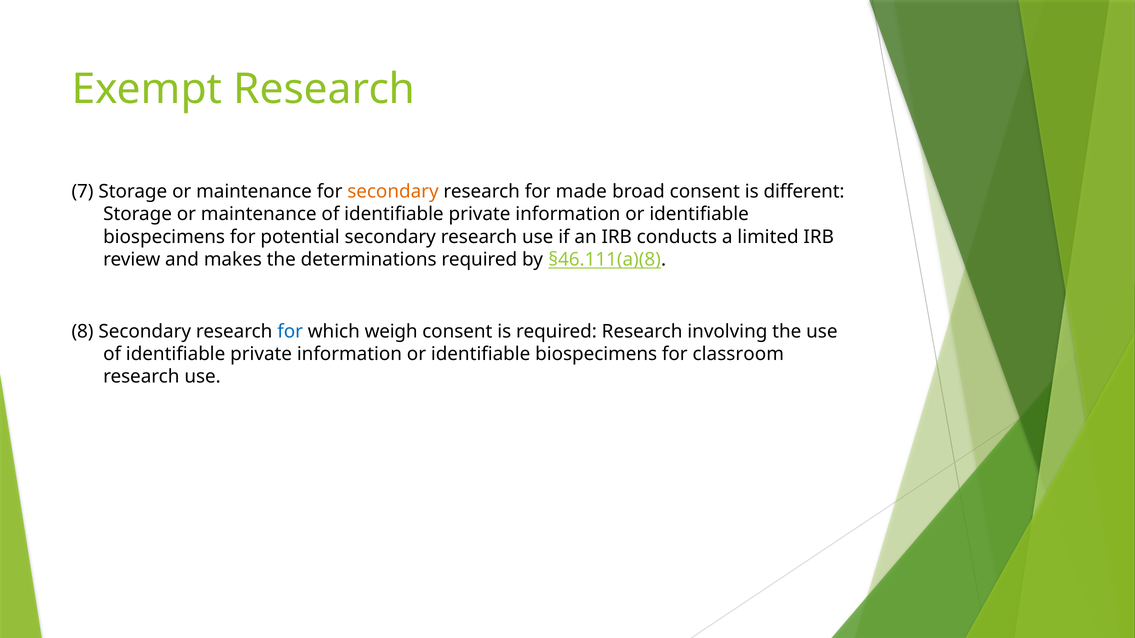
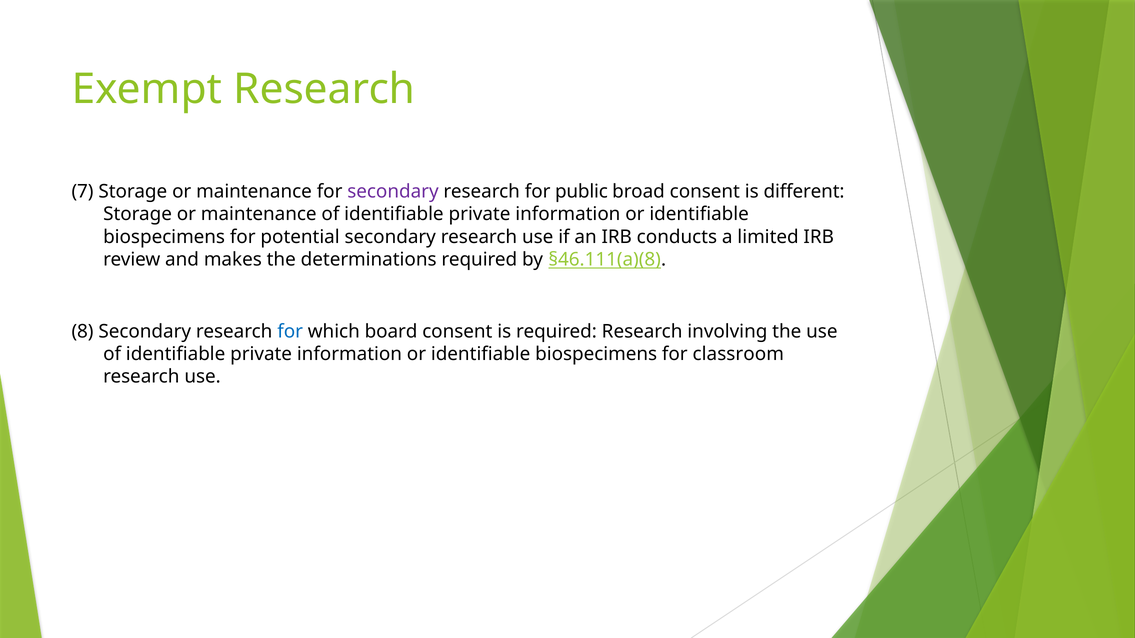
secondary colour: orange -> purple (393, 192)
made: made -> public (581, 192)
weigh: weigh -> board (391, 332)
